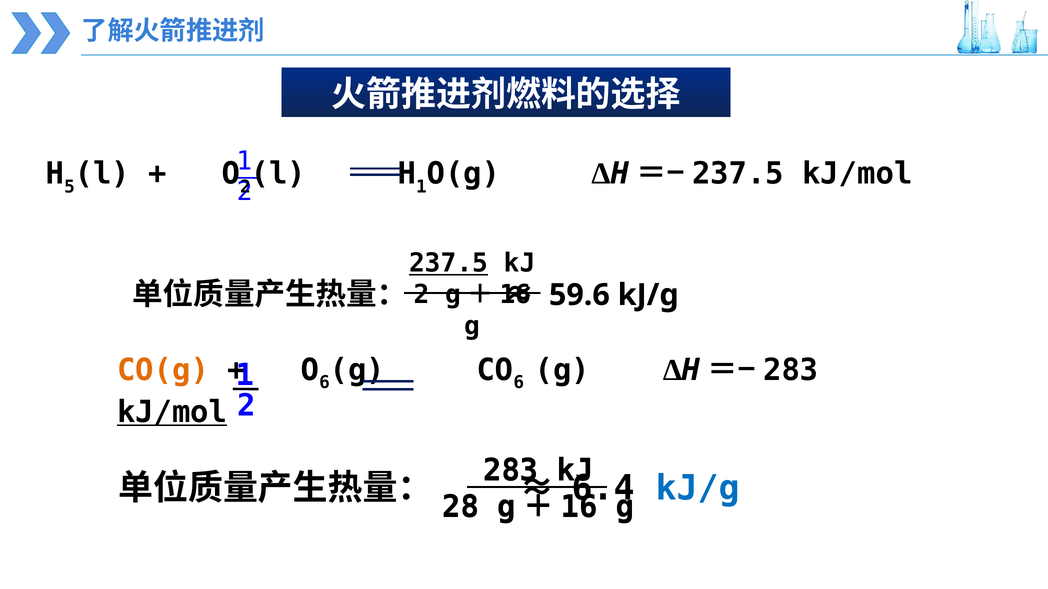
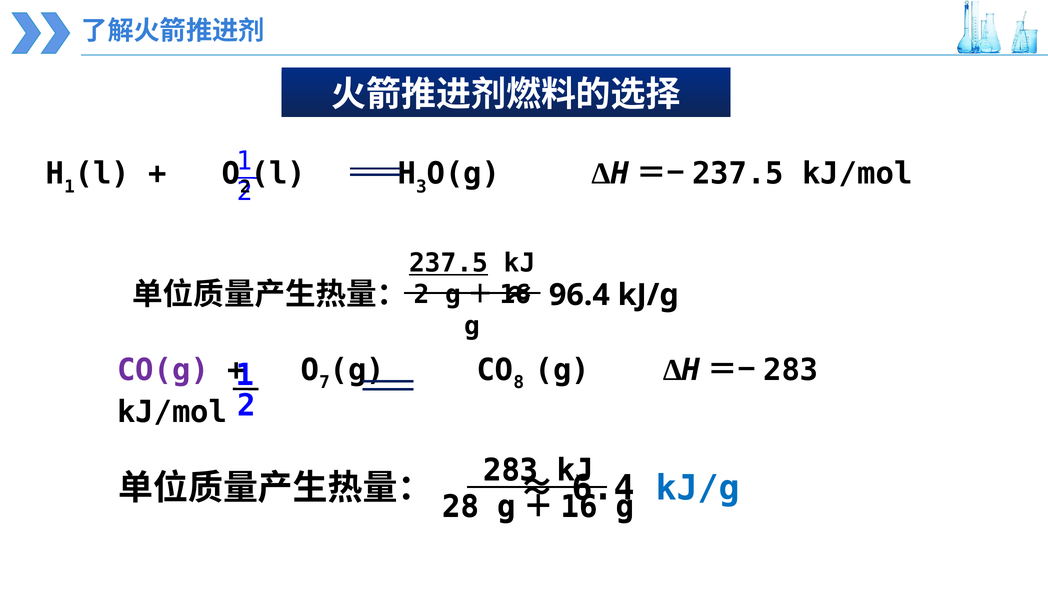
5: 5 -> 1 (70, 187)
1: 1 -> 3 (421, 187)
59.6: 59.6 -> 96.4 (579, 295)
CO(g colour: orange -> purple (163, 371)
6: 6 -> 7 (324, 383)
6: 6 -> 8 (519, 383)
kJ/mol underline: present -> none (172, 412)
